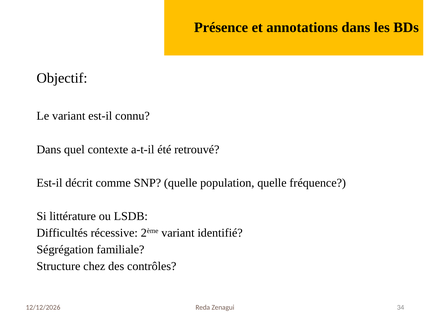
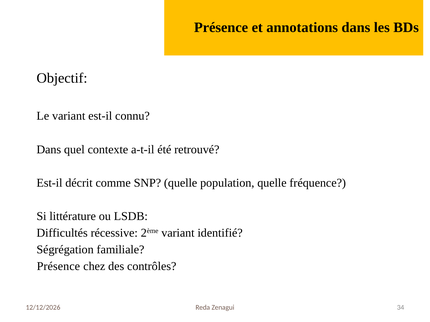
Structure: Structure -> Présence (58, 267)
